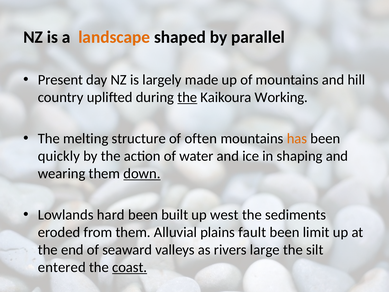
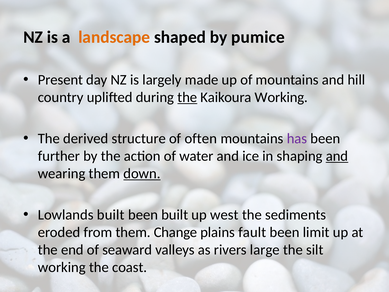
parallel: parallel -> pumice (258, 37)
melting: melting -> derived (86, 138)
has colour: orange -> purple (297, 138)
quickly: quickly -> further (59, 156)
and underline: none -> present (337, 156)
Lowlands hard: hard -> built (111, 215)
Alluvial: Alluvial -> Change (176, 232)
entered: entered -> working (62, 267)
coast underline: present -> none (130, 267)
